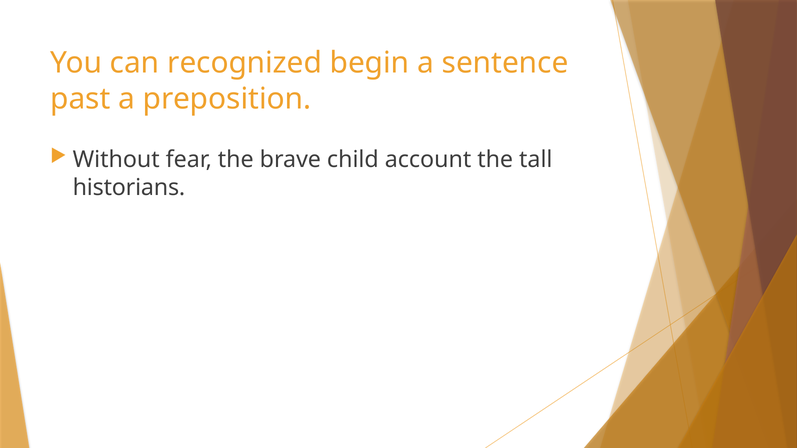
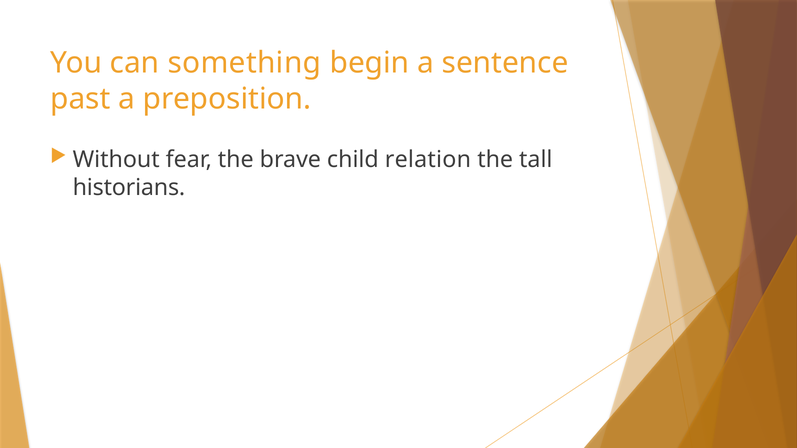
recognized: recognized -> something (244, 63)
account: account -> relation (428, 160)
